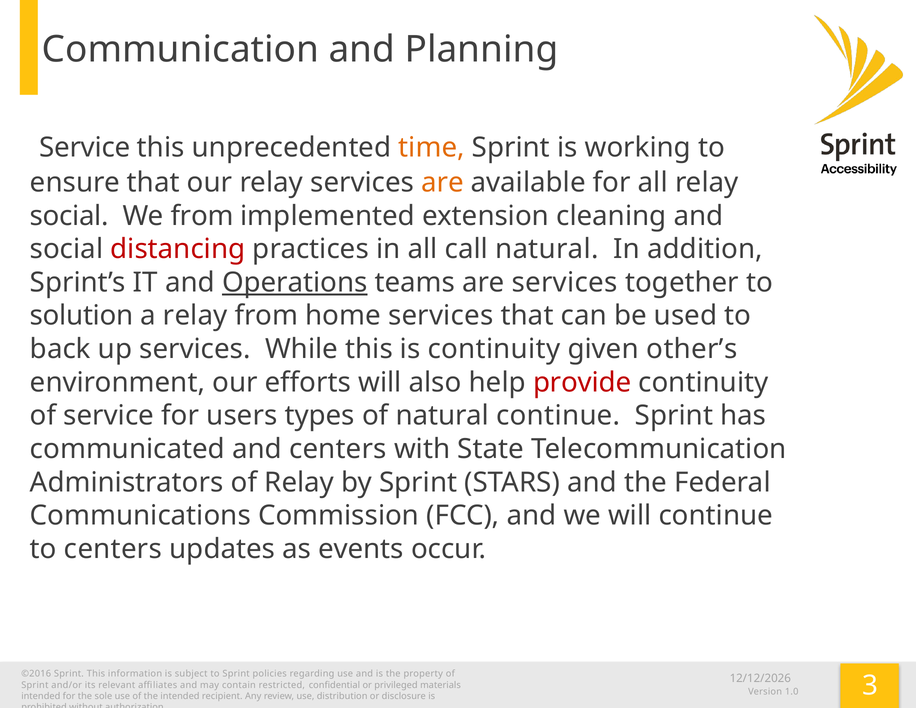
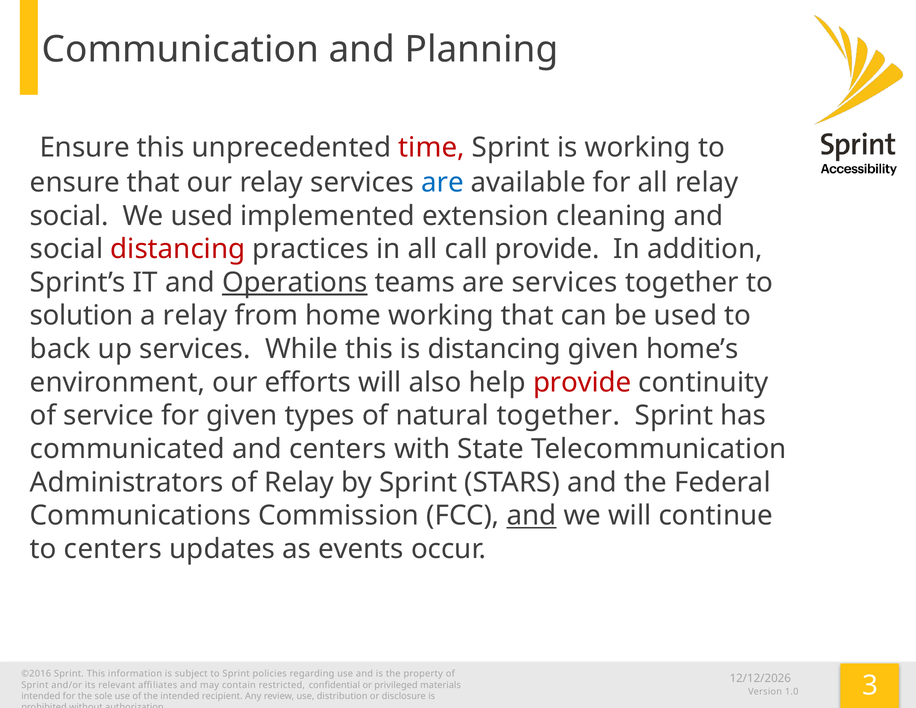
Service: Service -> Ensure (85, 147)
time colour: orange -> red (432, 147)
are colour: orange -> blue (443, 182)
We from: from -> used (202, 216)
call natural: natural -> provide (547, 249)
home services: services -> working (441, 316)
is continuity: continuity -> distancing (494, 349)
other’s: other’s -> home’s (692, 349)
for users: users -> given (242, 416)
natural continue: continue -> together (558, 416)
and underline: none -> present (531, 516)
